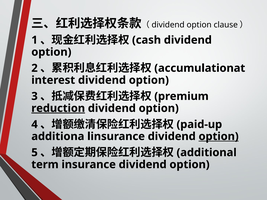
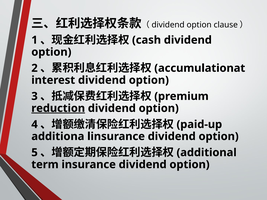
option underline: present -> none (219, 137)
